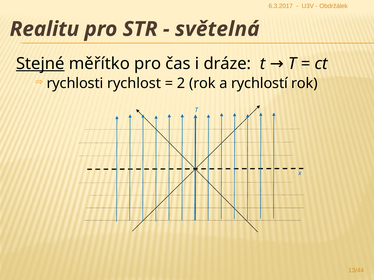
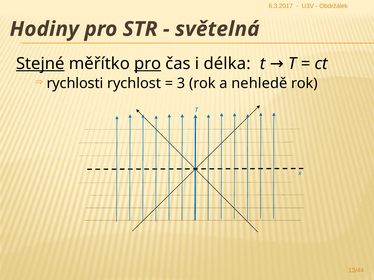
Realitu: Realitu -> Hodiny (44, 29)
pro underline: none -> present (148, 64)
dráze: dráze -> délka (227, 64)
2: 2 -> 3 (181, 83)
rychlostí: rychlostí -> nehledě (259, 83)
